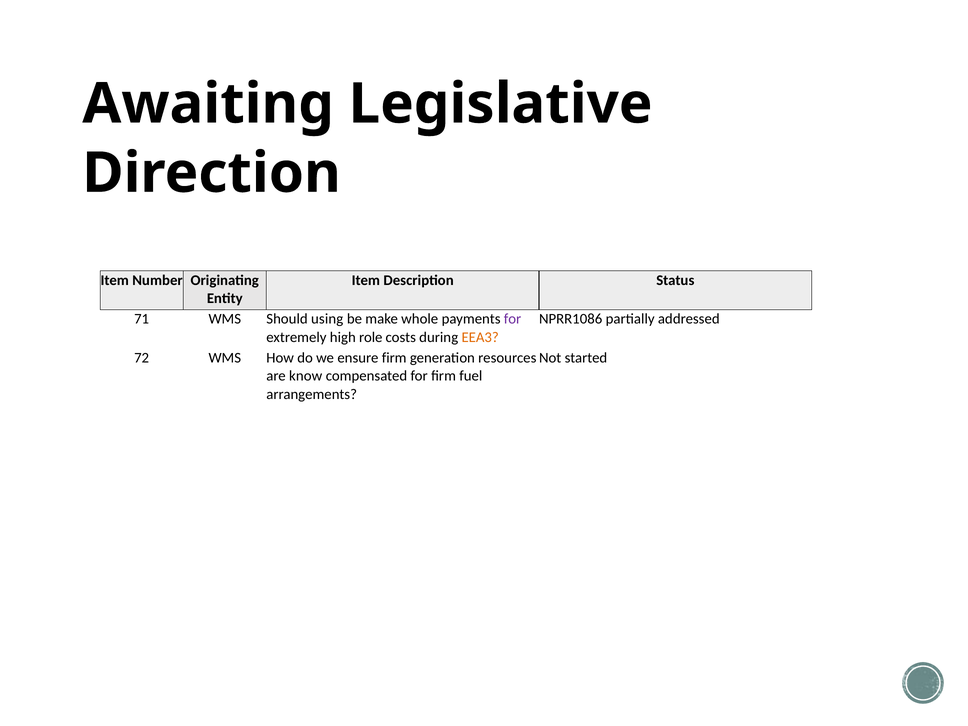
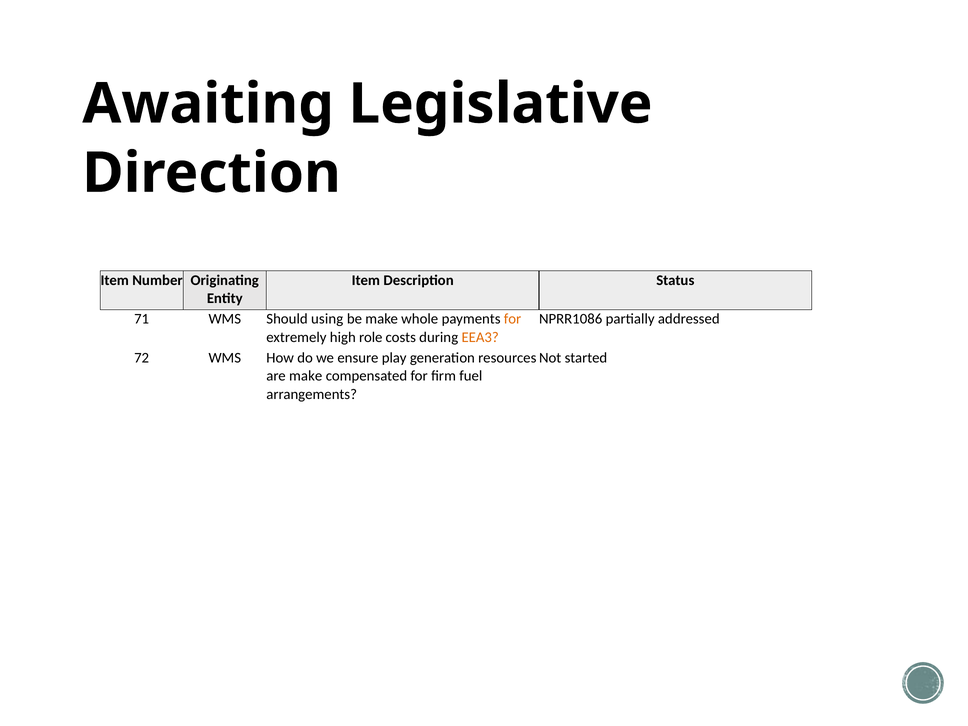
for colour: purple -> orange (513, 319)
ensure firm: firm -> play (394, 358)
are know: know -> make (306, 376)
